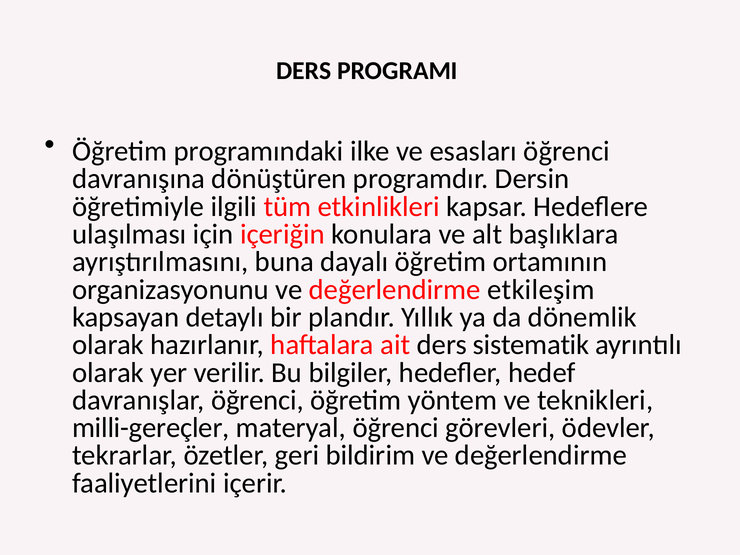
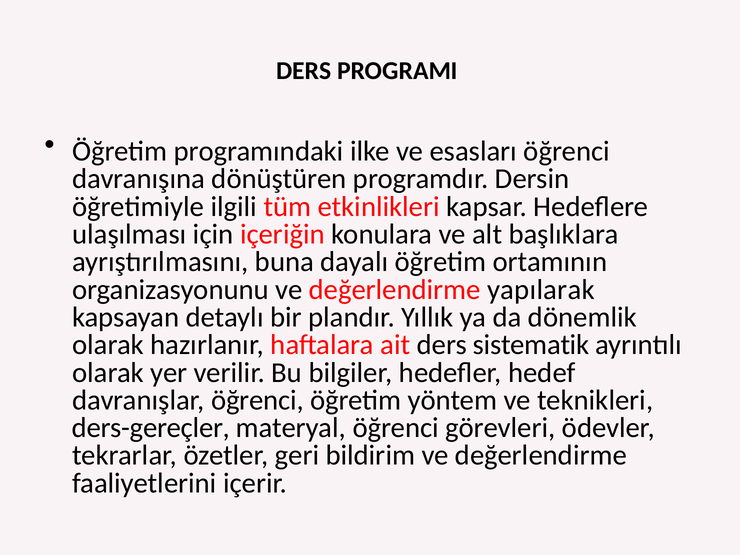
etkileşim: etkileşim -> yapılarak (541, 290)
milli-gereçler: milli-gereçler -> ders-gereçler (151, 428)
